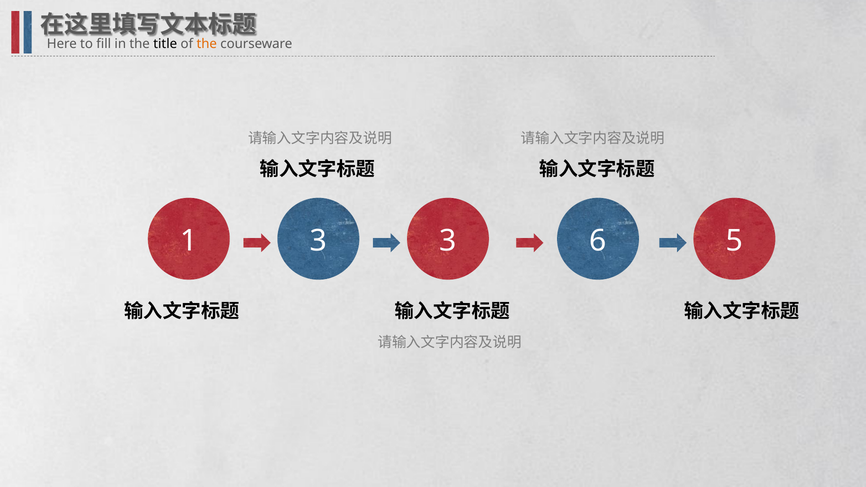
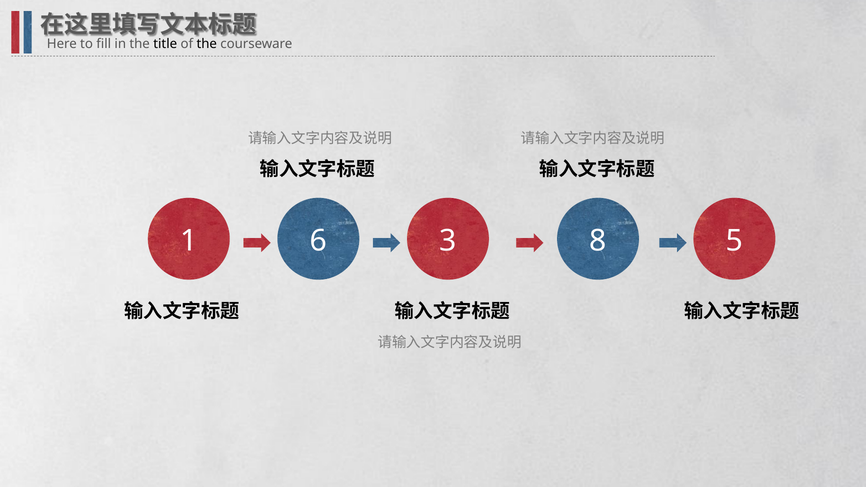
the colour: orange -> black (207, 44)
1 3: 3 -> 6 (318, 241)
6: 6 -> 8 (598, 241)
